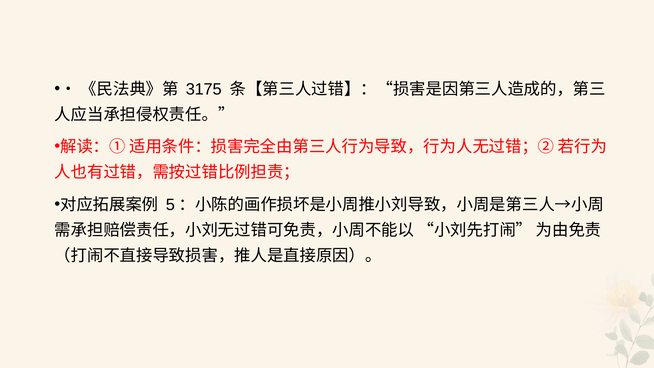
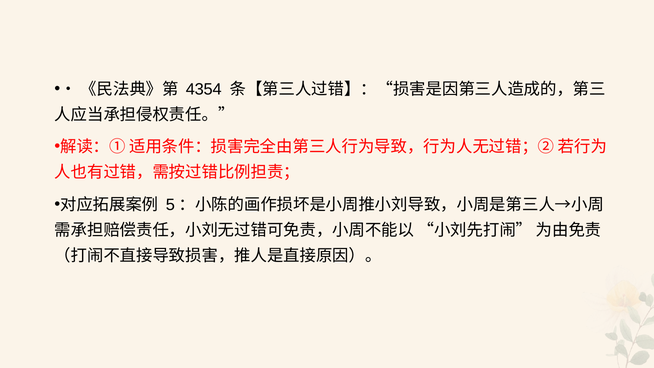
3175: 3175 -> 4354 (204, 89)
